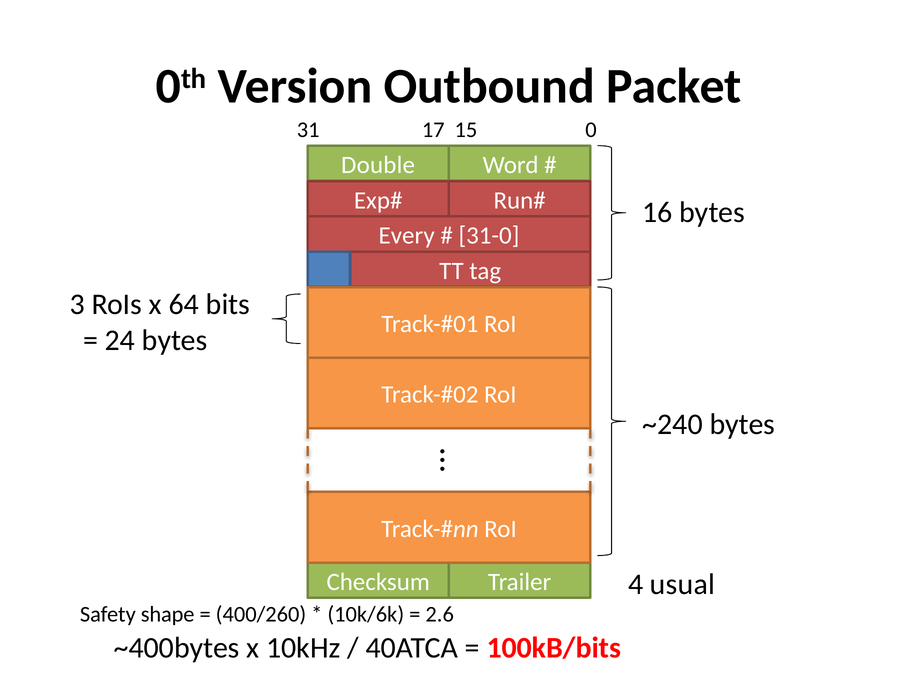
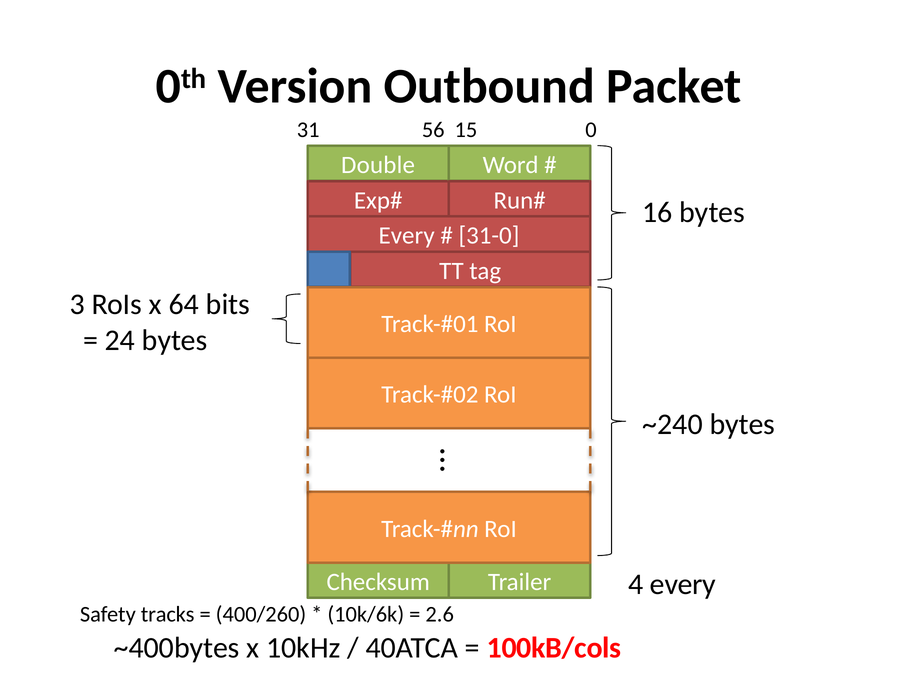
17: 17 -> 56 (433, 130)
4 usual: usual -> every (683, 585)
shape: shape -> tracks (168, 615)
100kB/bits: 100kB/bits -> 100kB/cols (554, 648)
